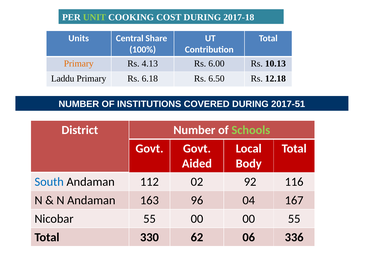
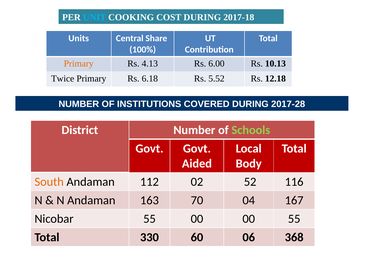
UNIT colour: light green -> light blue (95, 17)
Laddu: Laddu -> Twice (63, 79)
6.50: 6.50 -> 5.52 (216, 79)
2017-51: 2017-51 -> 2017-28 (288, 104)
South colour: blue -> orange (49, 182)
92: 92 -> 52 (250, 182)
96: 96 -> 70 (197, 201)
62: 62 -> 60 (197, 238)
336: 336 -> 368 (294, 238)
